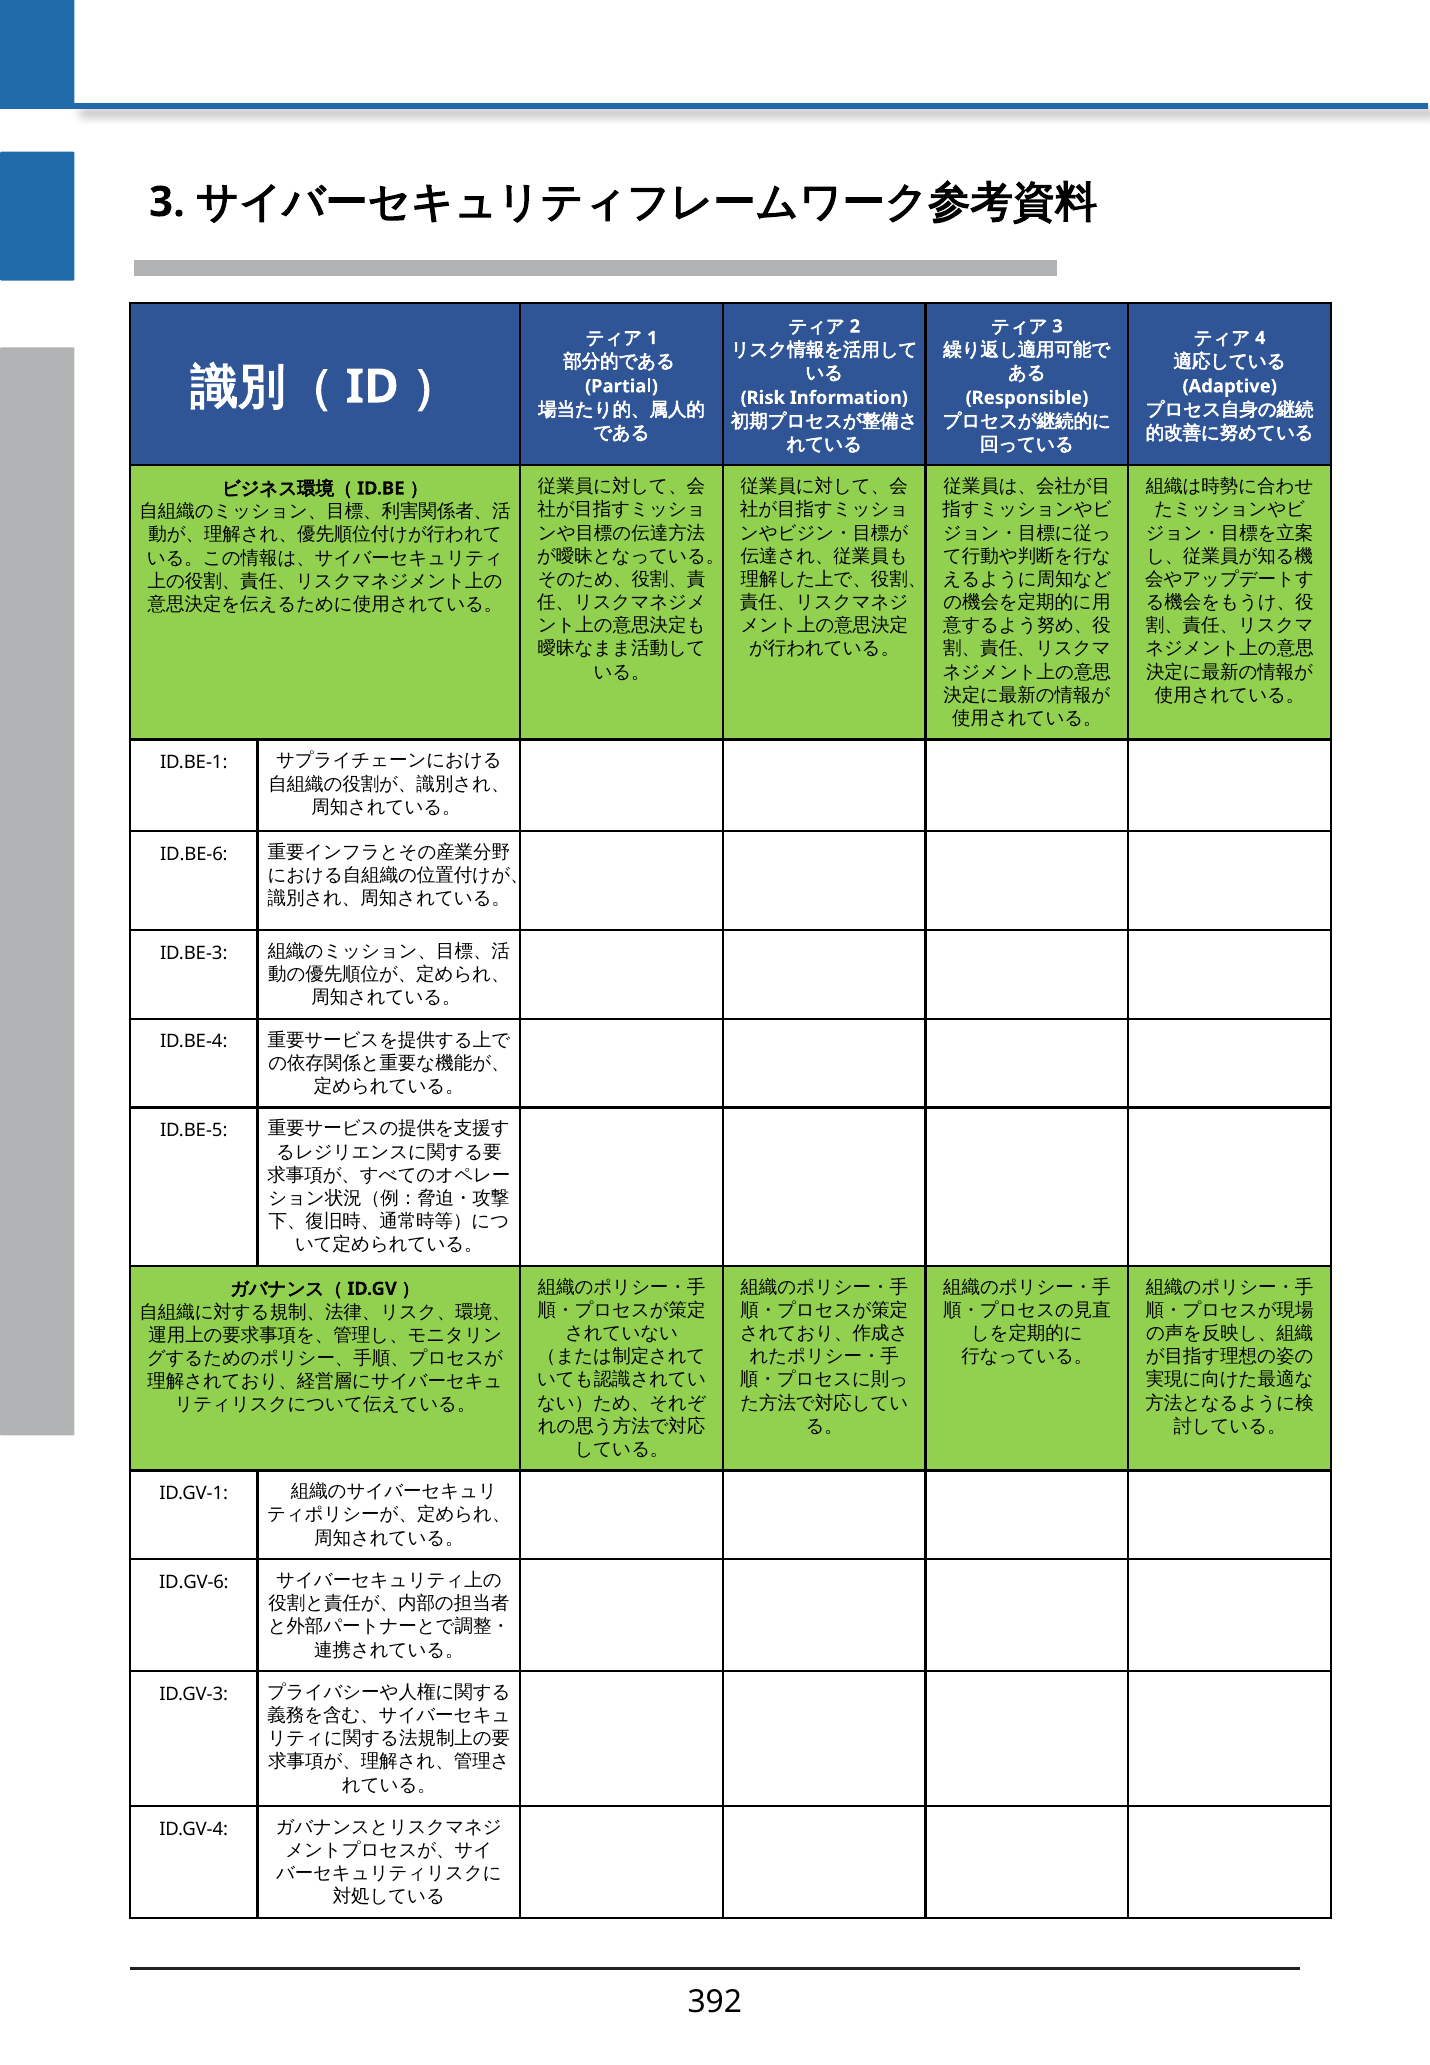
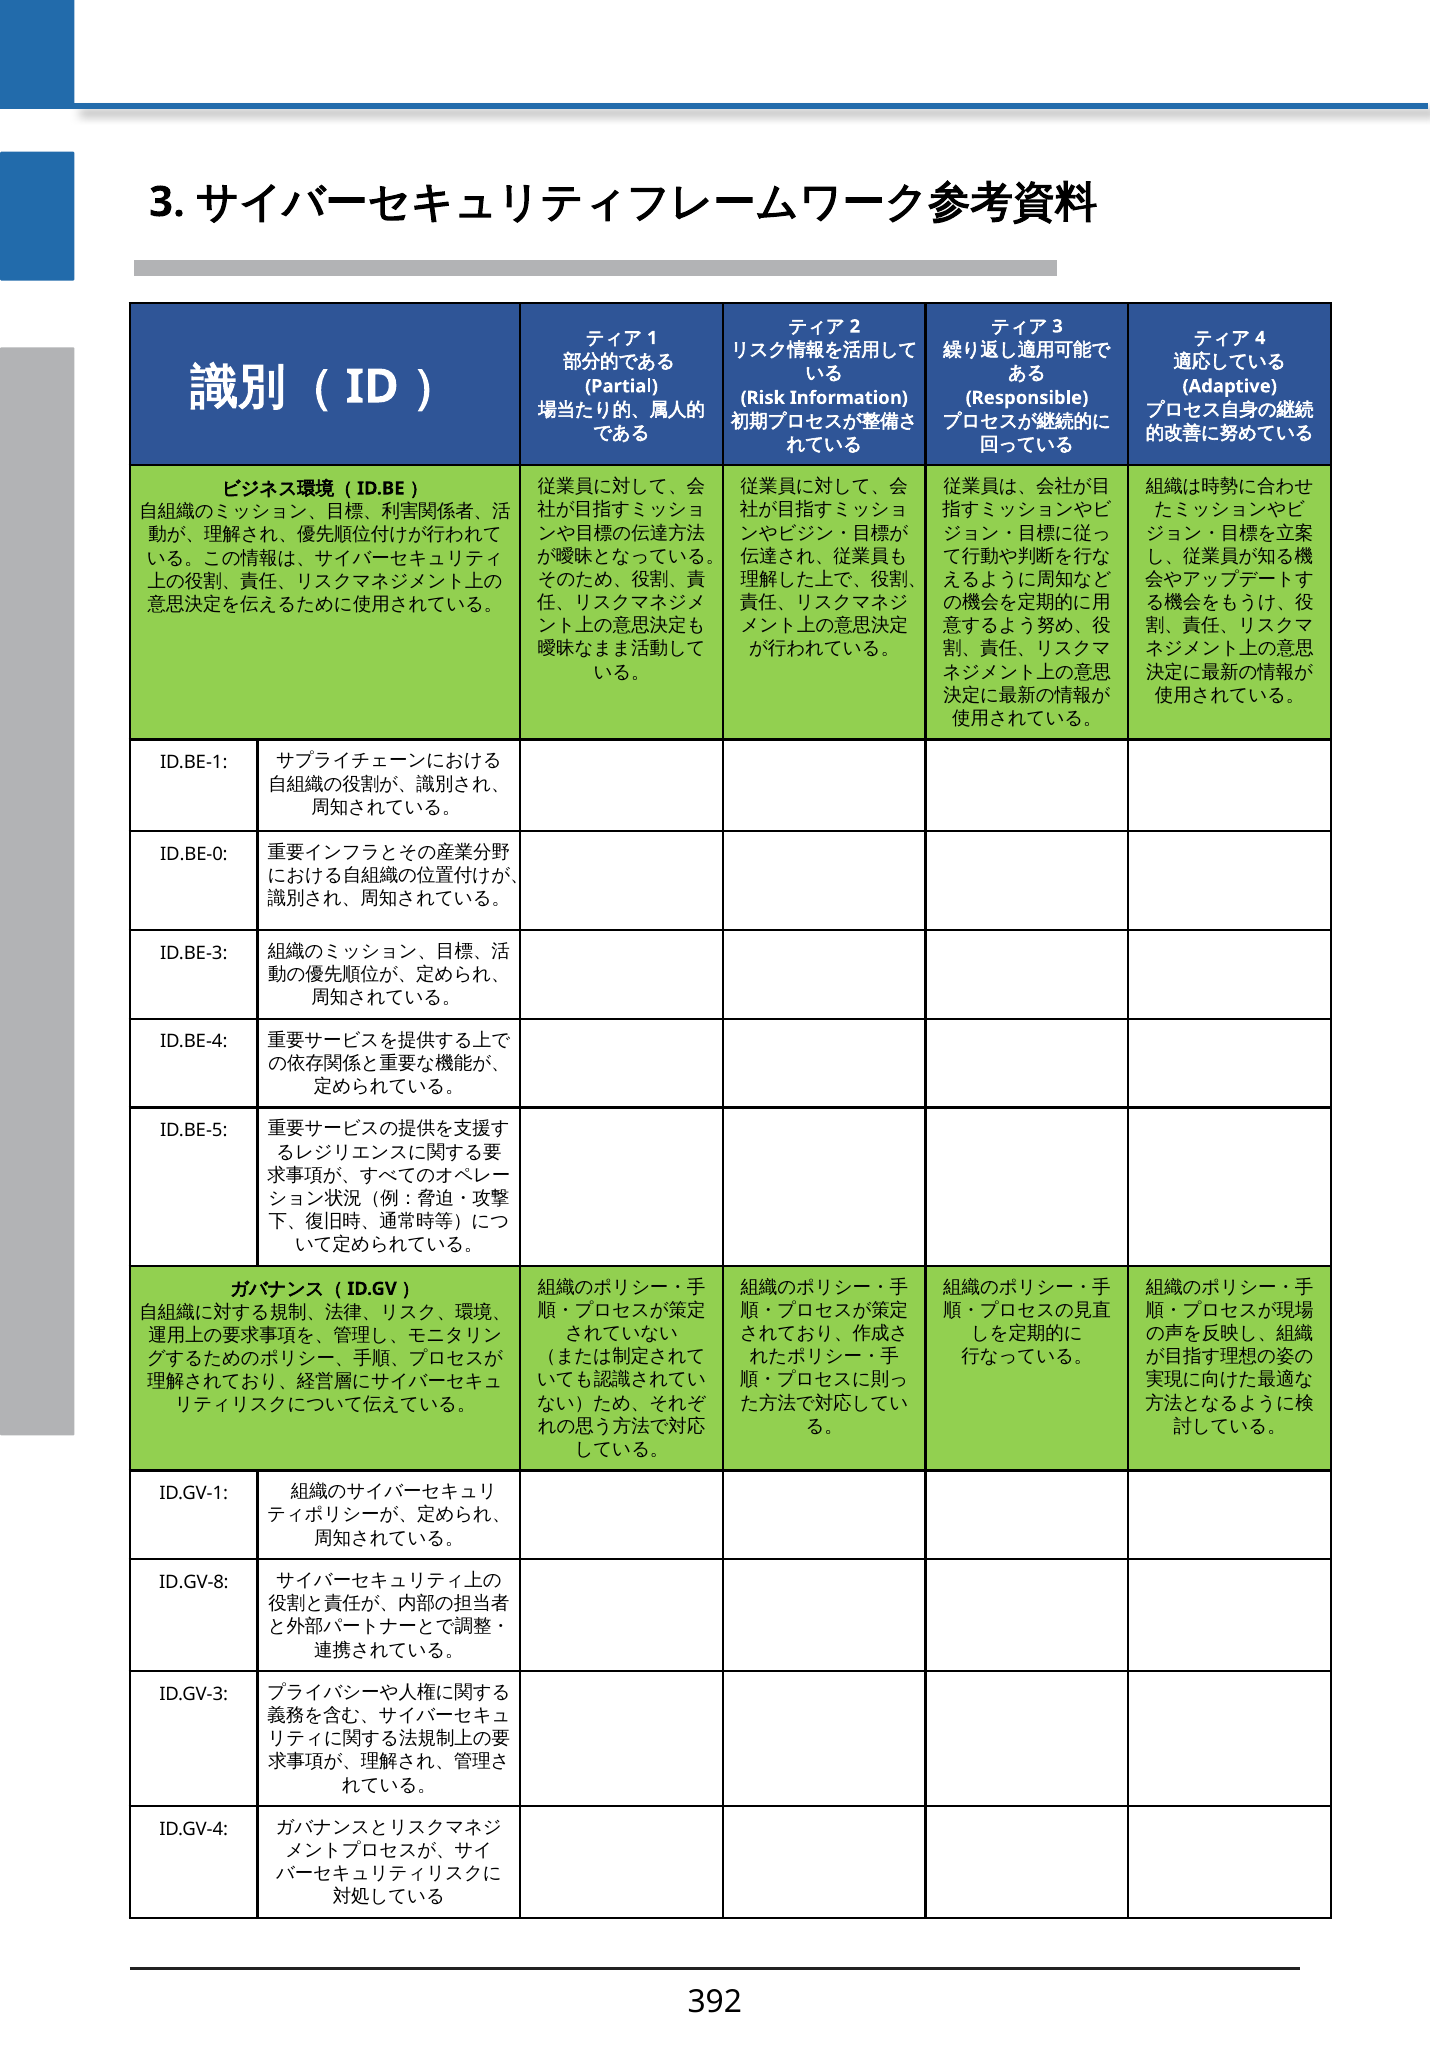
ID.BE-6: ID.BE-6 -> ID.BE-0 (194, 854)
ID.GV-6: ID.GV-6 -> ID.GV-8 (194, 1583)
